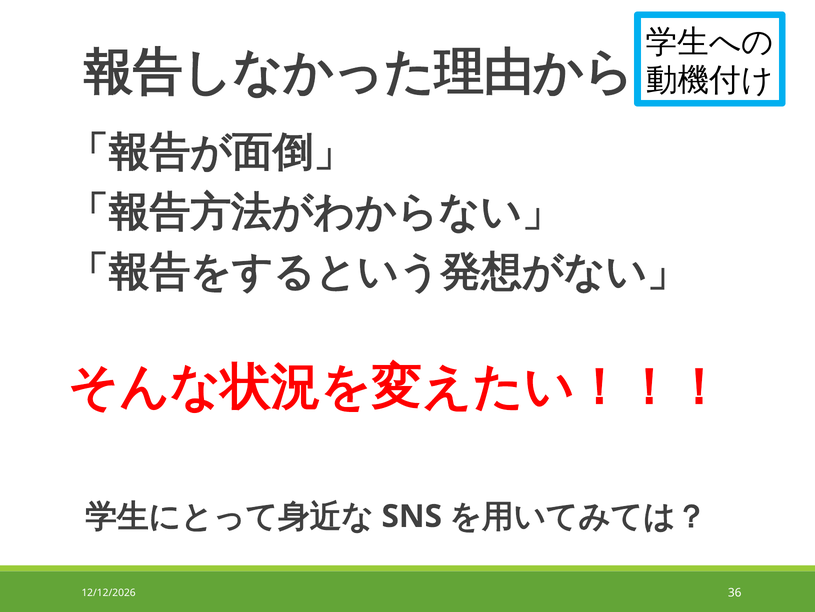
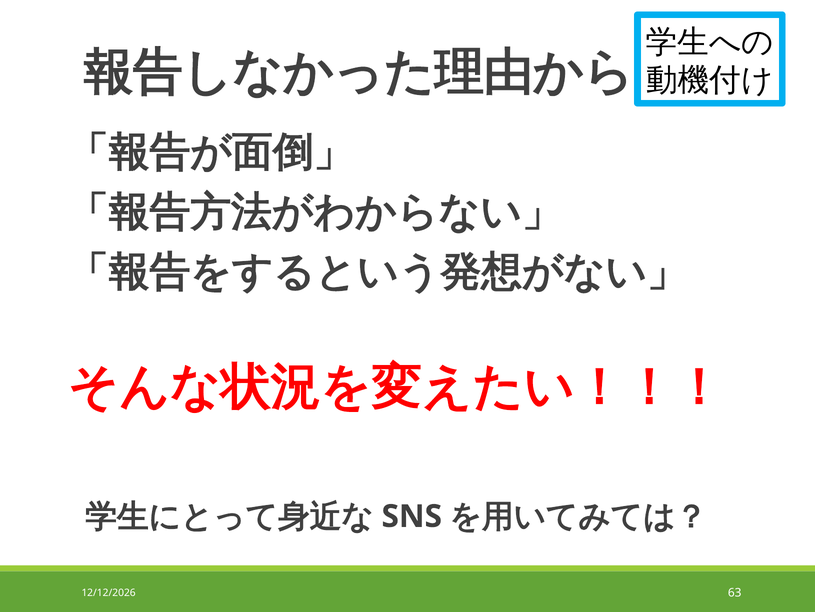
36: 36 -> 63 (735, 592)
